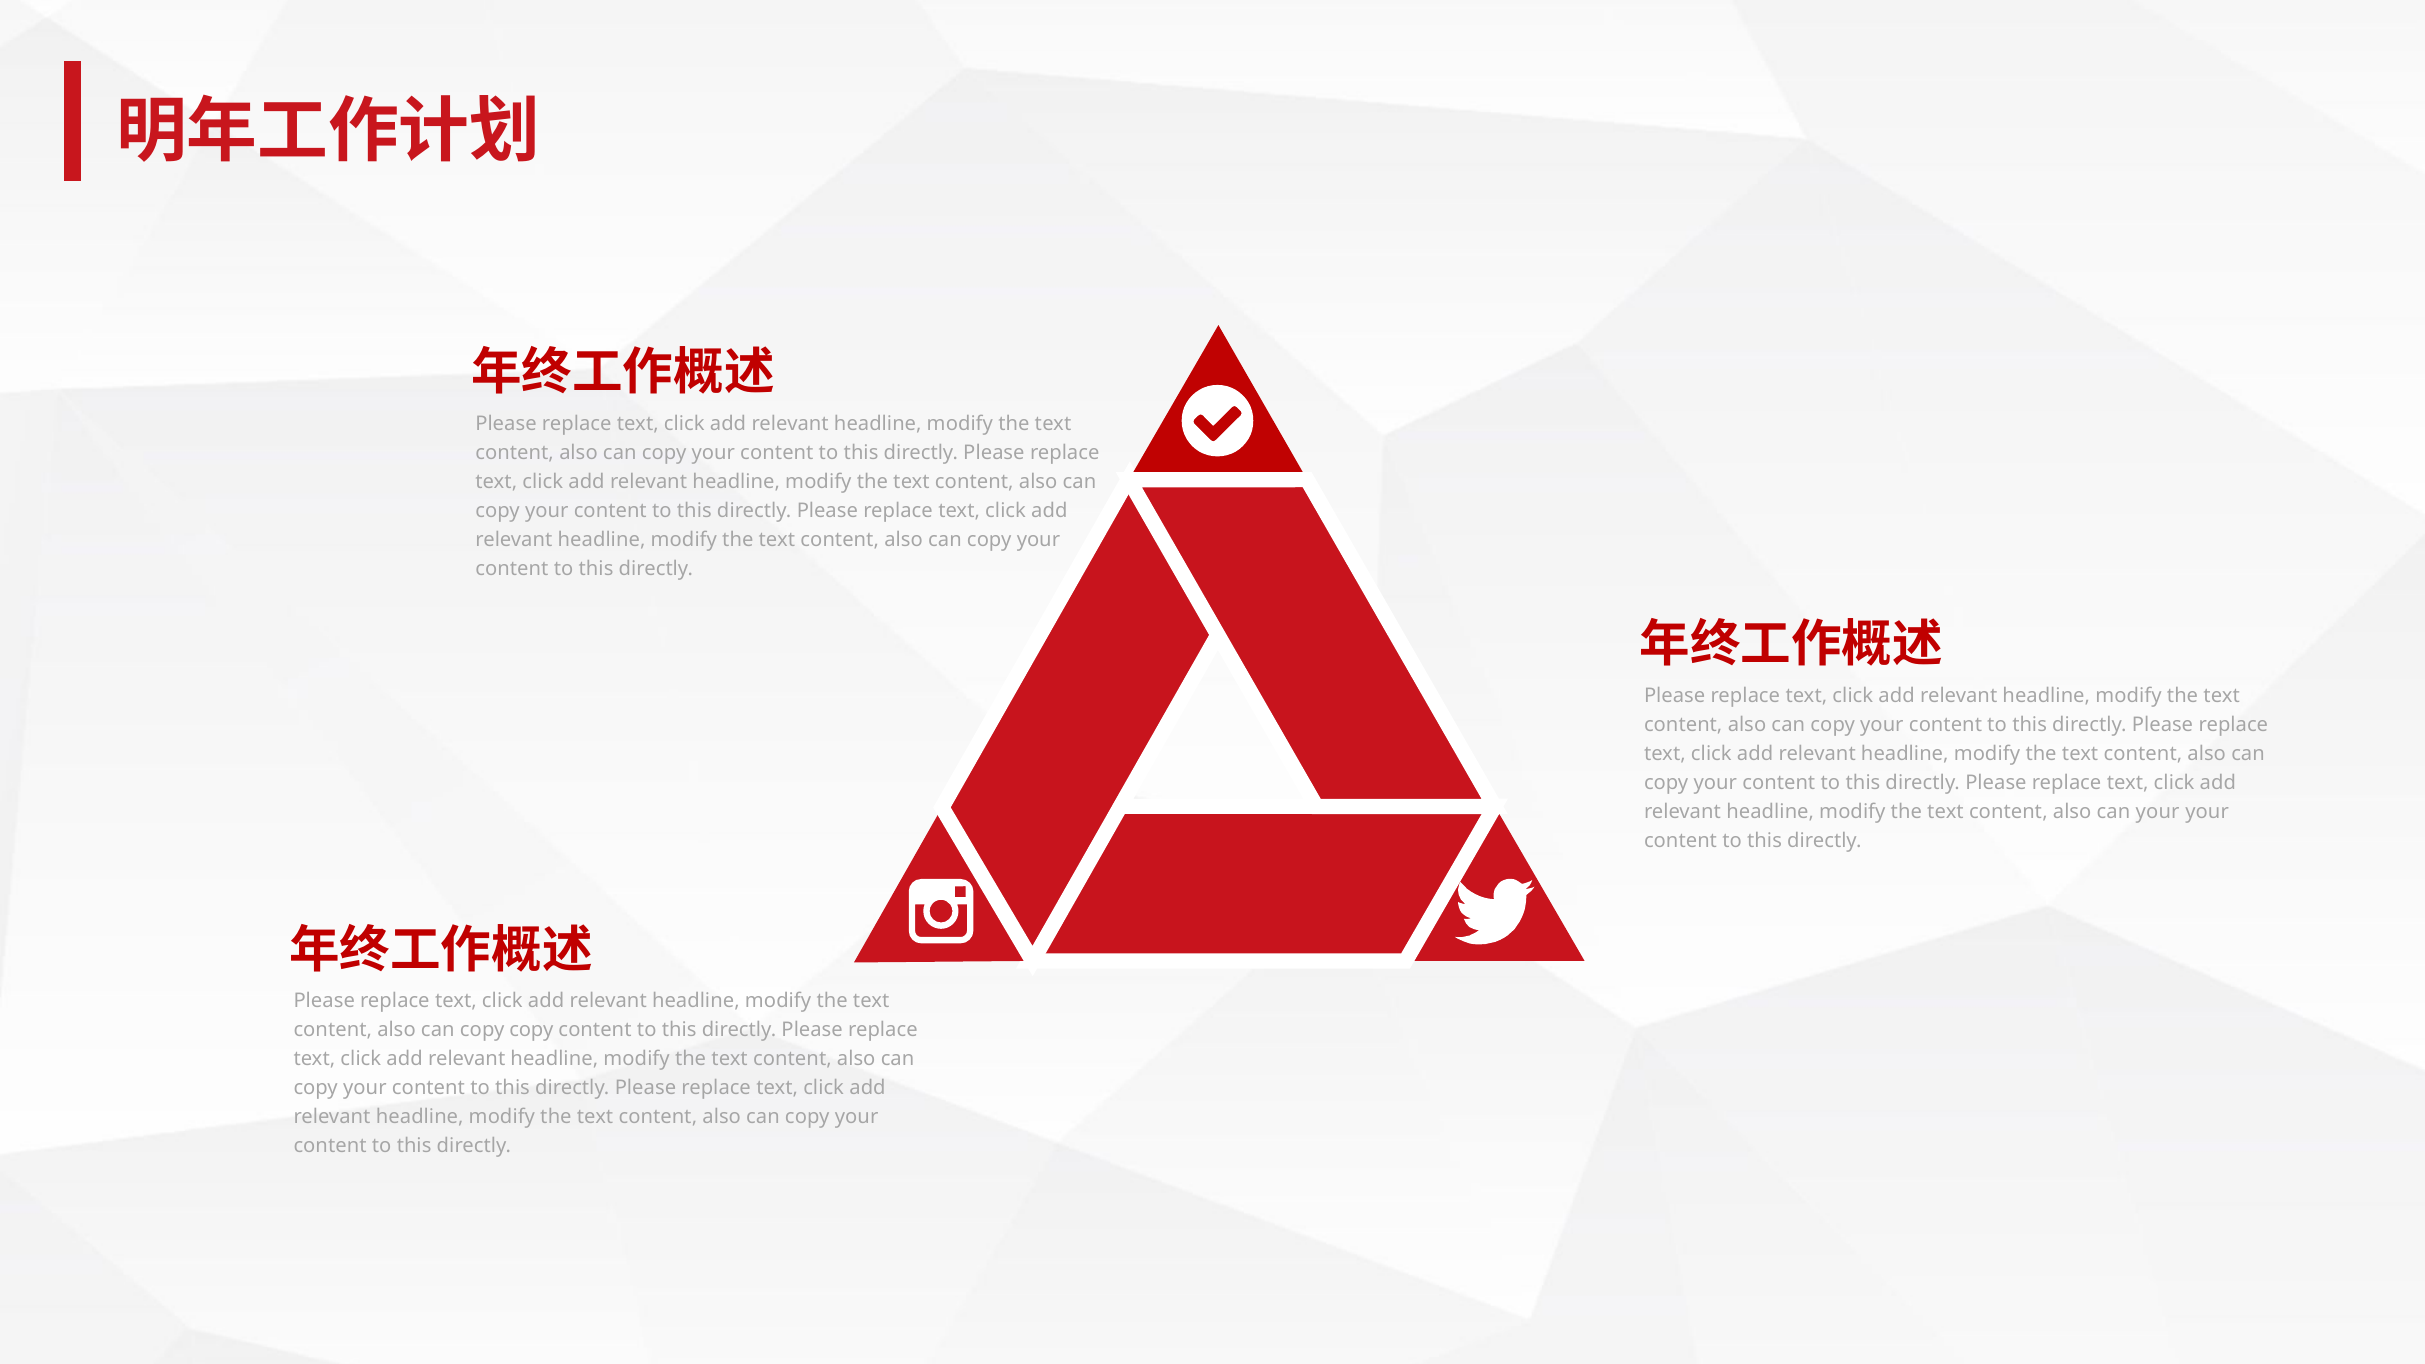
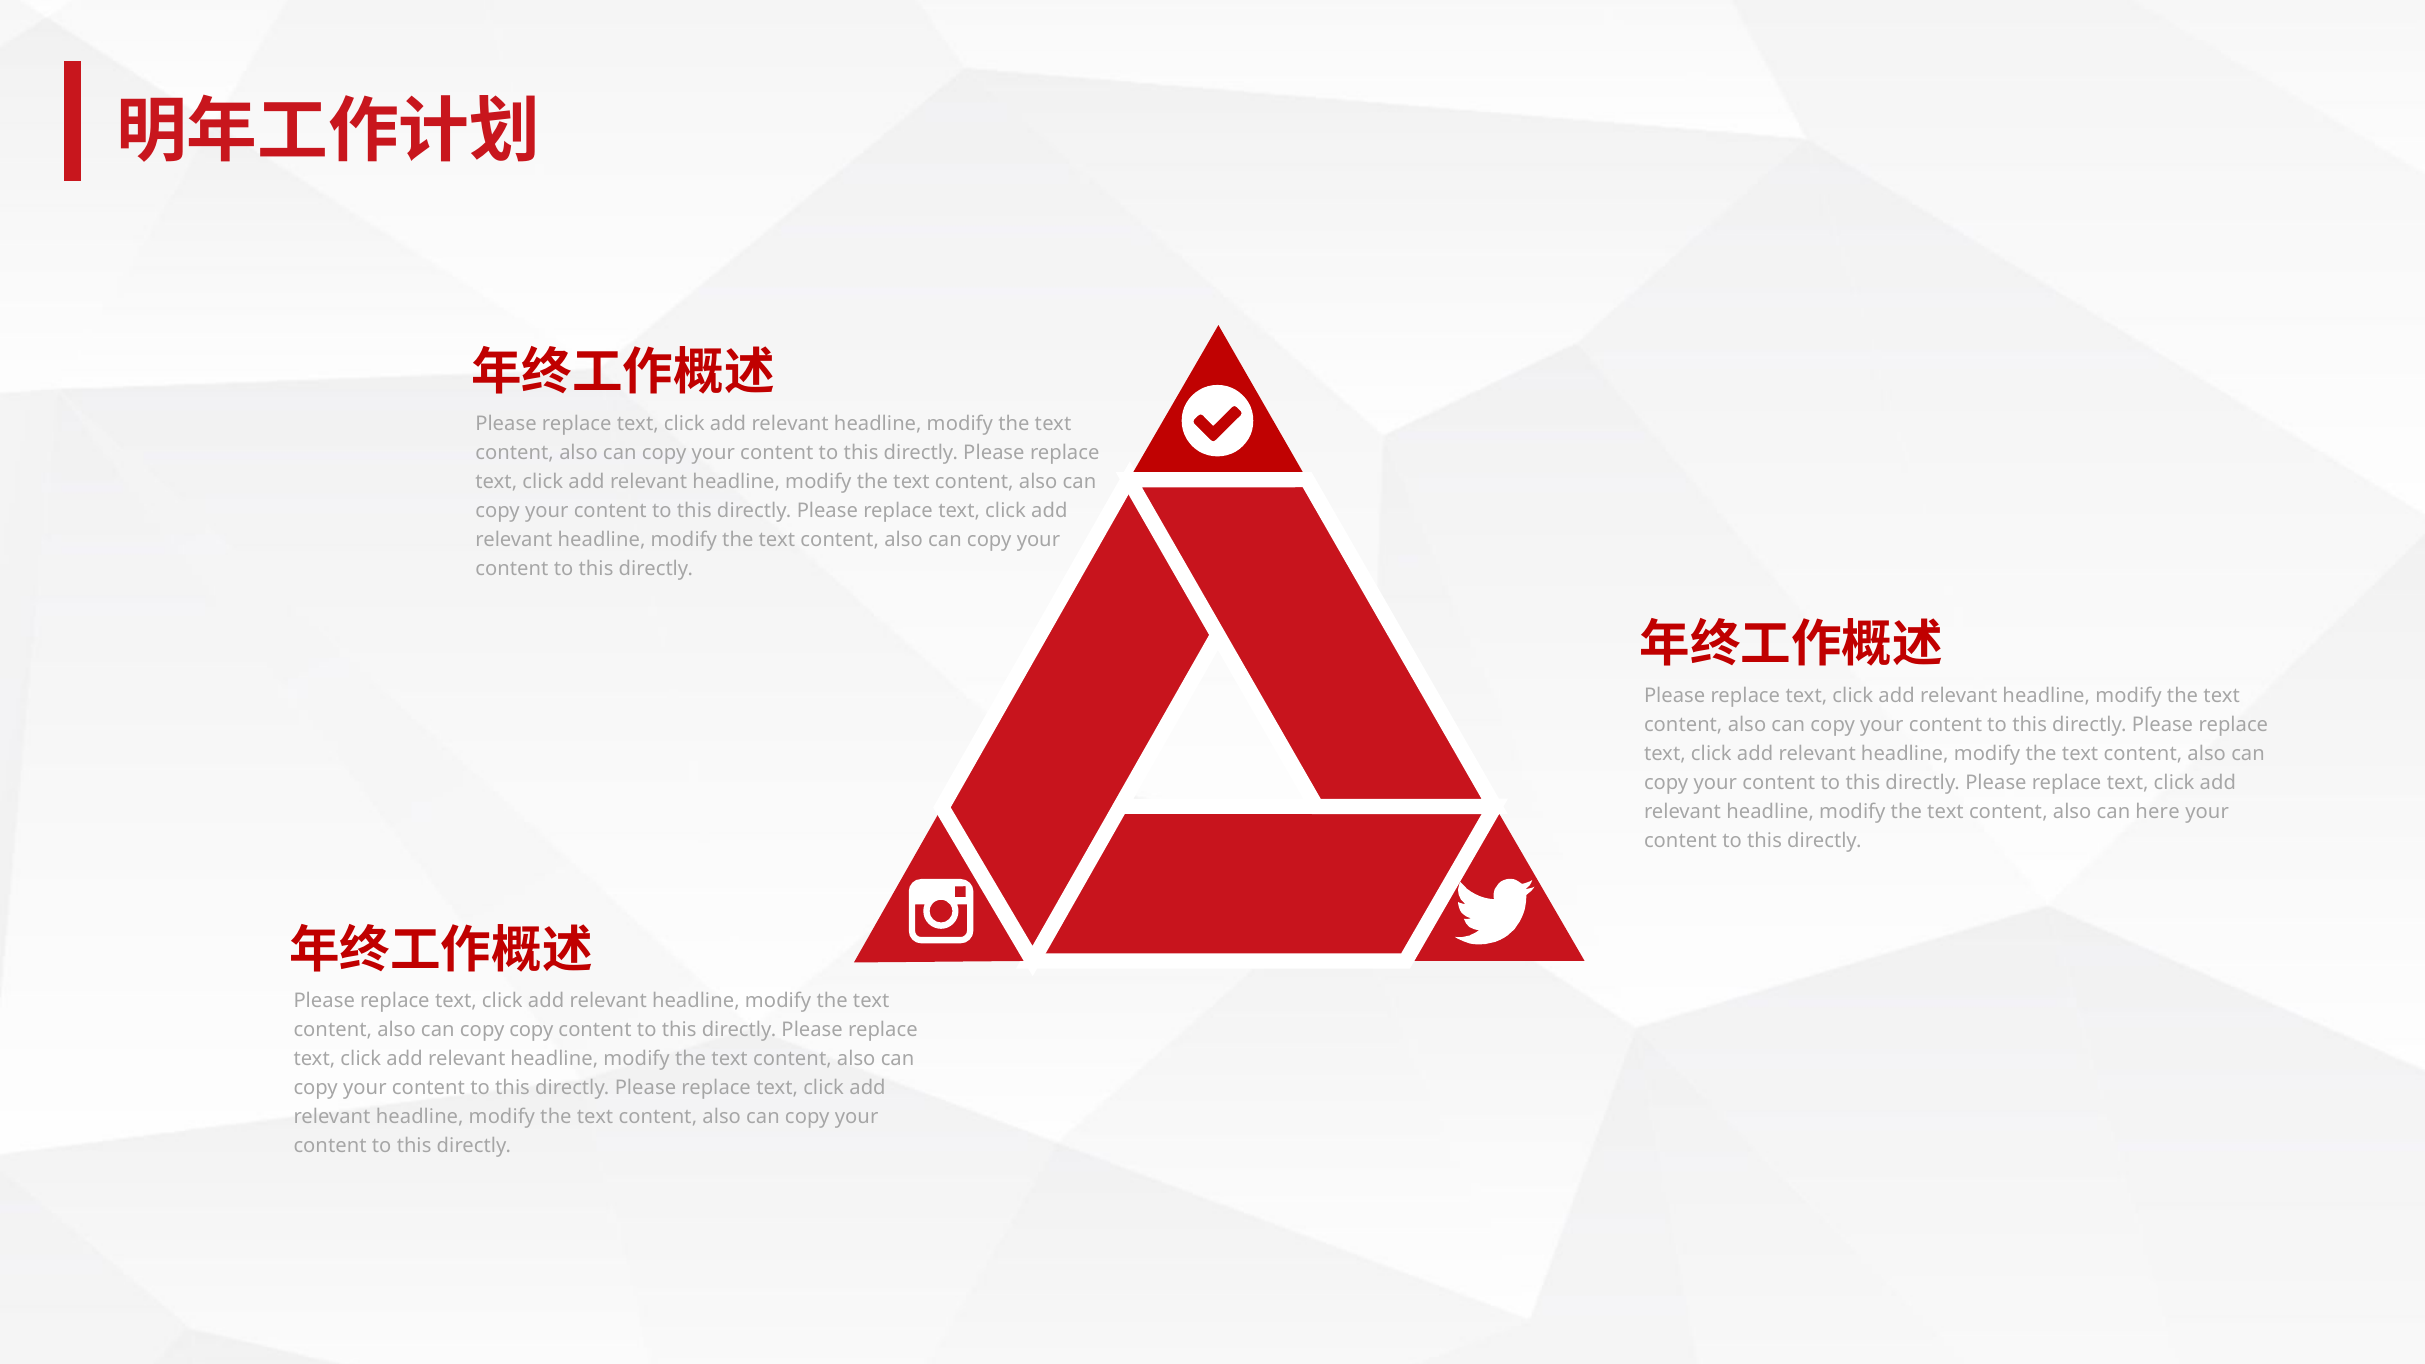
can your: your -> here (2158, 812)
